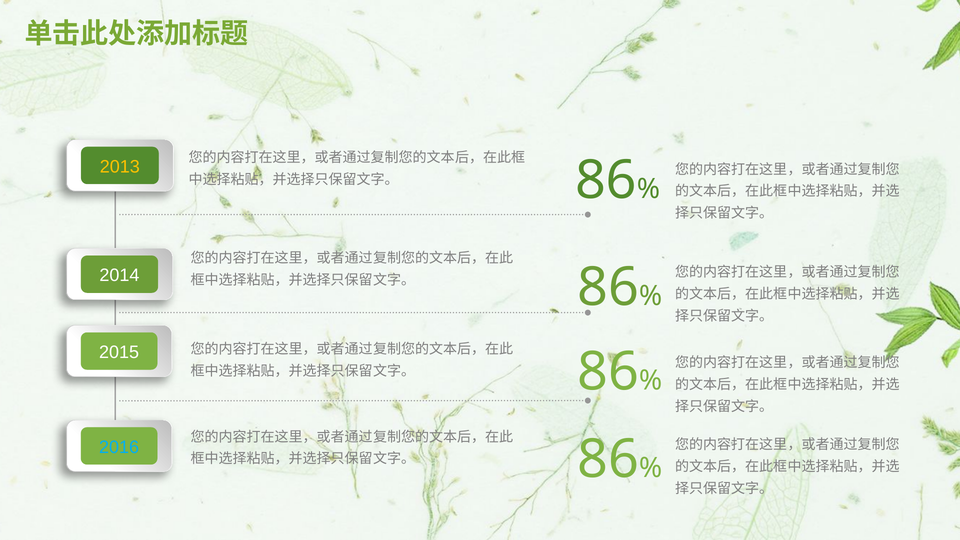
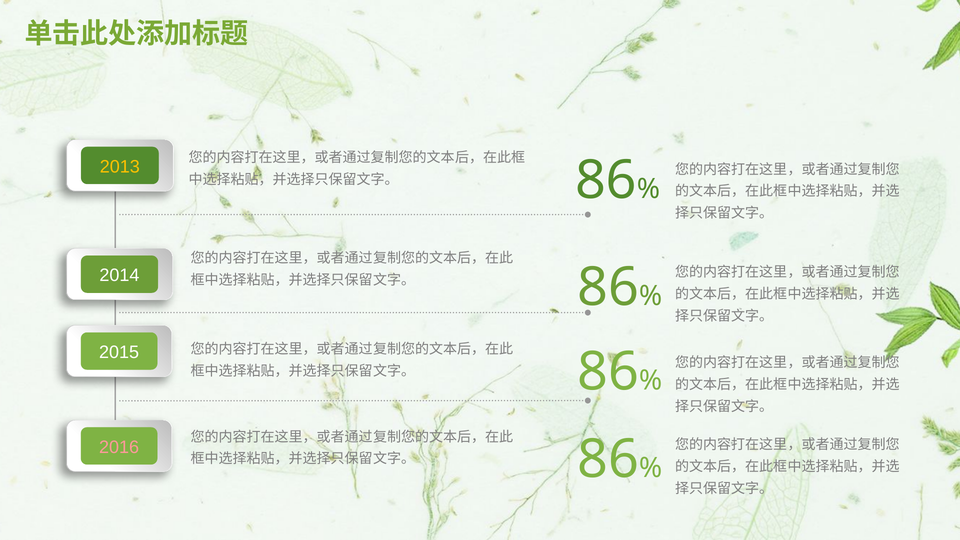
2016 colour: light blue -> pink (119, 447)
